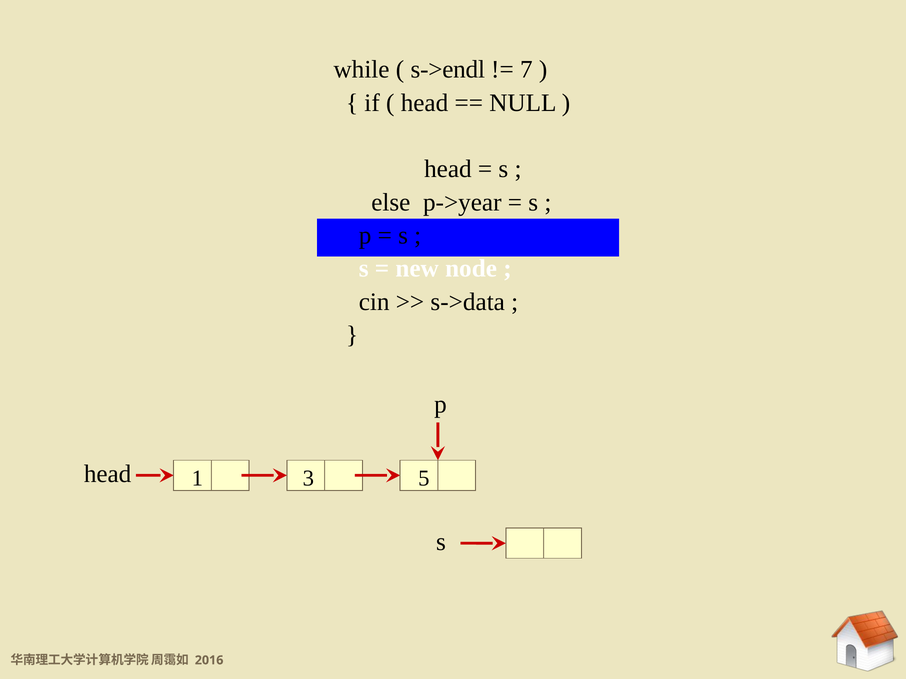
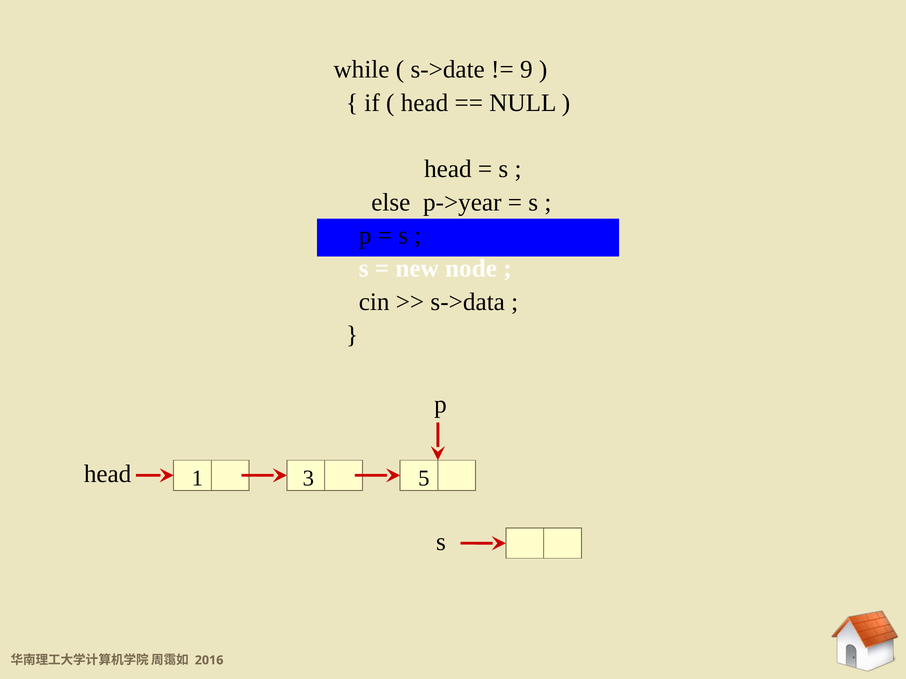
s->endl: s->endl -> s->date (448, 70)
7: 7 -> 9 (526, 70)
